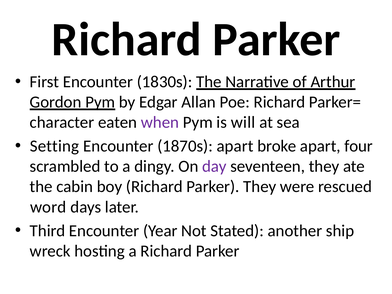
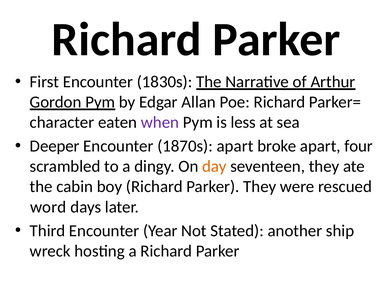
will: will -> less (243, 122)
Setting: Setting -> Deeper (55, 146)
day colour: purple -> orange (214, 166)
